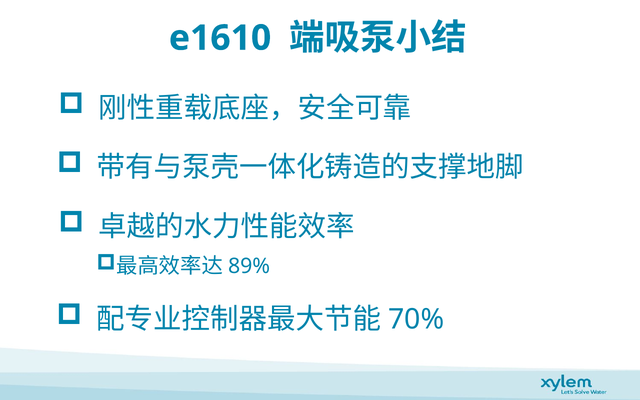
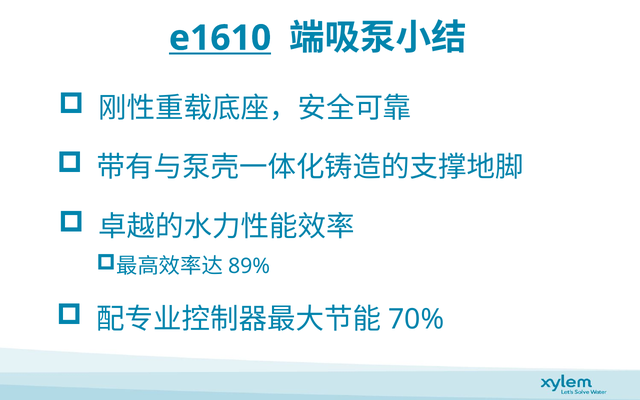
e1610 underline: none -> present (220, 38)
